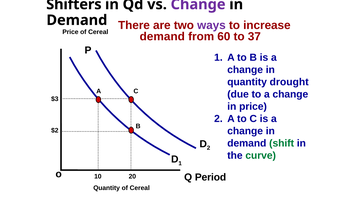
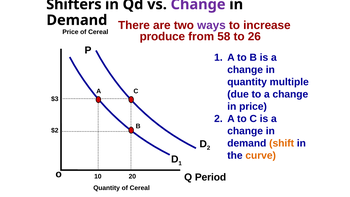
demand: demand -> produce (162, 37)
60: 60 -> 58 (224, 37)
37: 37 -> 26 (254, 37)
drought: drought -> multiple (289, 82)
shift colour: green -> orange (282, 143)
curve colour: green -> orange (261, 155)
